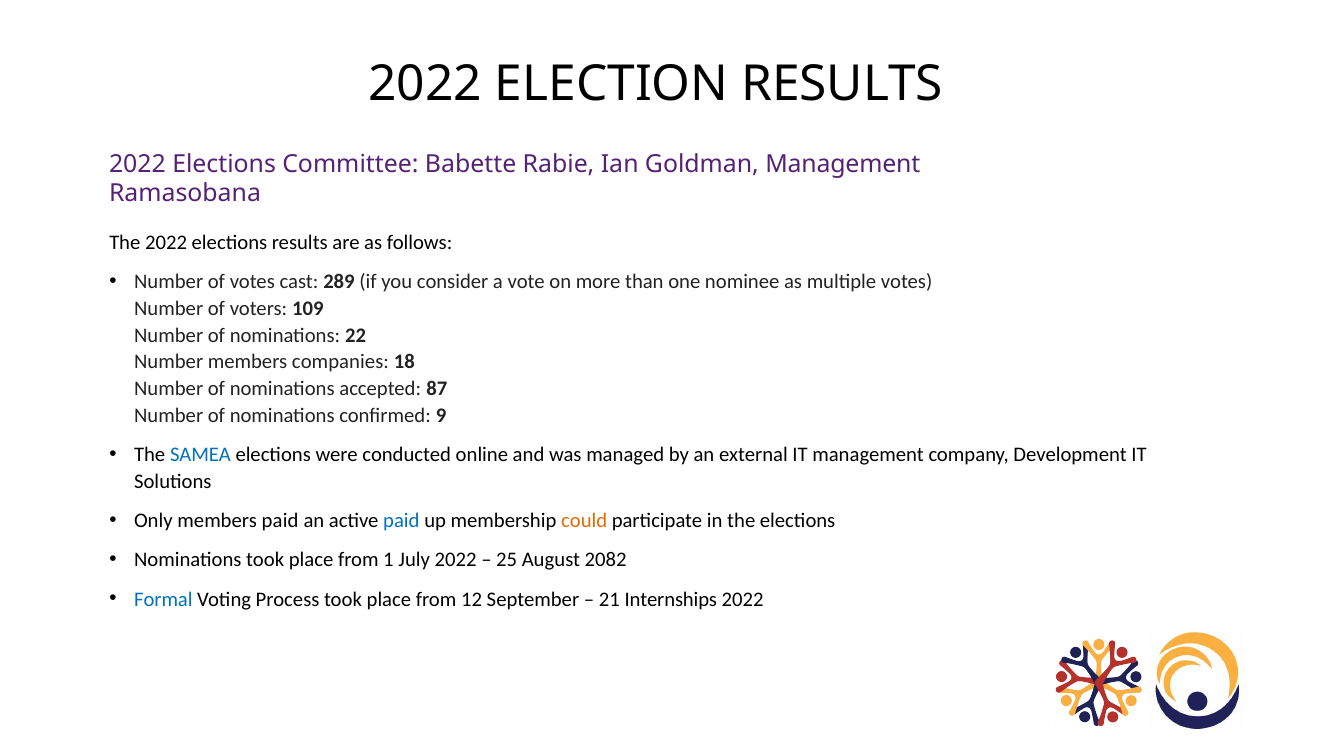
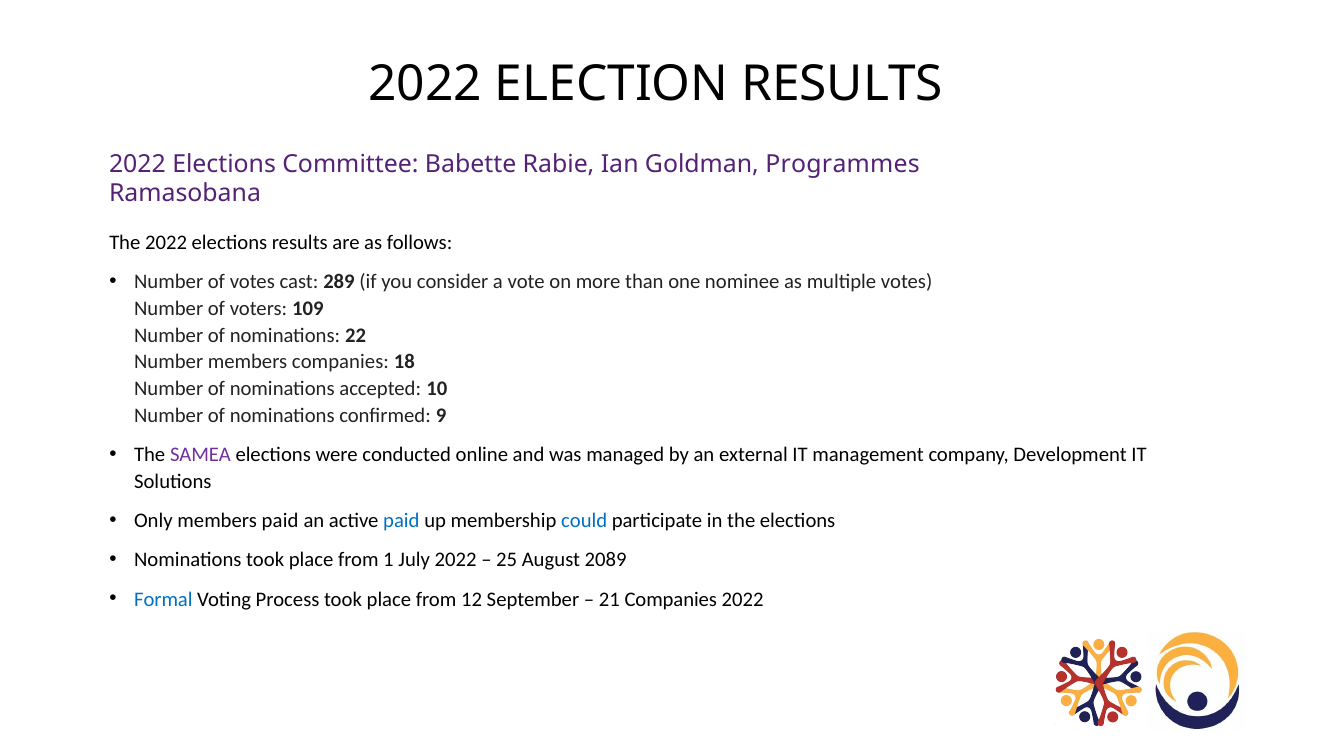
Goldman Management: Management -> Programmes (843, 164)
87: 87 -> 10 (437, 389)
SAMEA colour: blue -> purple (200, 455)
could colour: orange -> blue (584, 521)
2082: 2082 -> 2089 (606, 560)
21 Internships: Internships -> Companies (671, 600)
